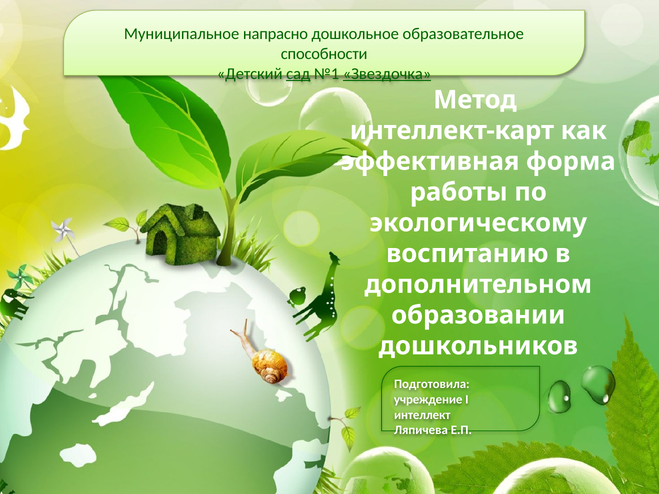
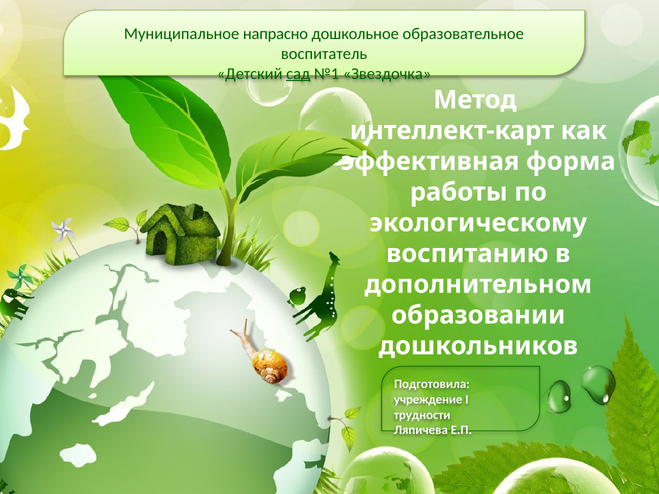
способности: способности -> воспитатель (324, 54)
Звездочка underline: present -> none (387, 74)
интеллект: интеллект -> трудности (422, 415)
